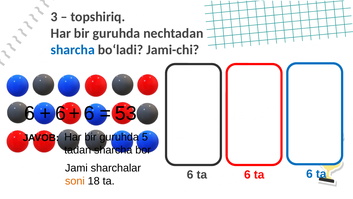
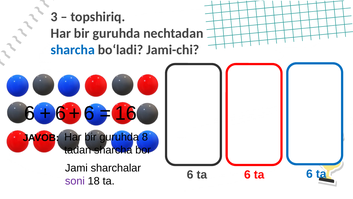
53: 53 -> 16 (126, 113)
5: 5 -> 8 (145, 137)
soni colour: orange -> purple (75, 181)
